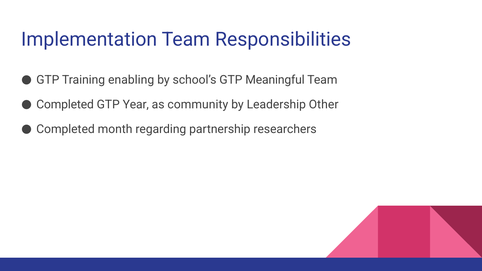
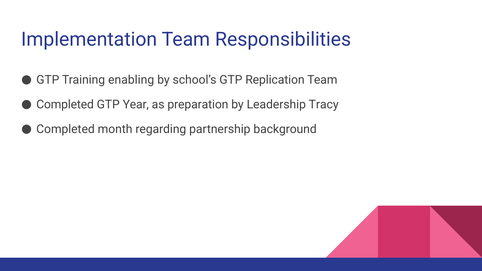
Meaningful: Meaningful -> Replication (275, 80)
community: community -> preparation (198, 105)
Other: Other -> Tracy (324, 105)
researchers: researchers -> background (285, 129)
